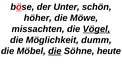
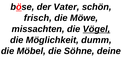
Unter: Unter -> Vater (66, 7)
höher: höher -> frisch (38, 18)
die underline: present -> none (55, 51)
heute: heute -> deine (109, 51)
